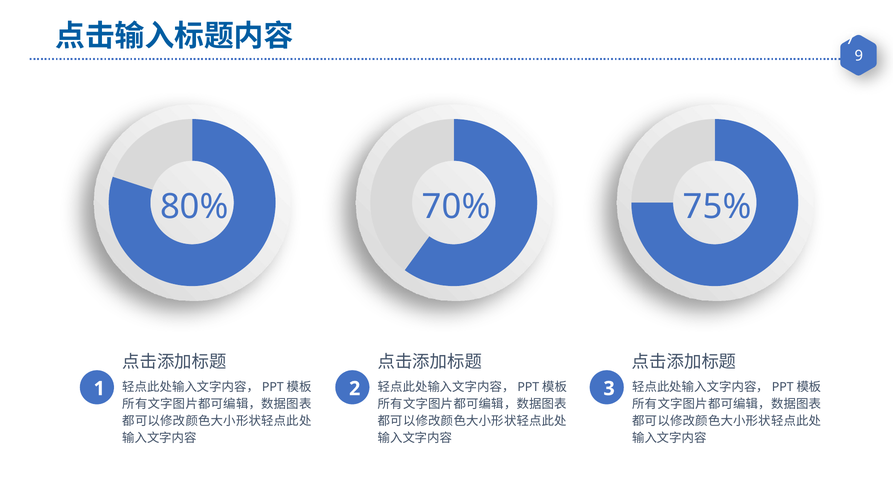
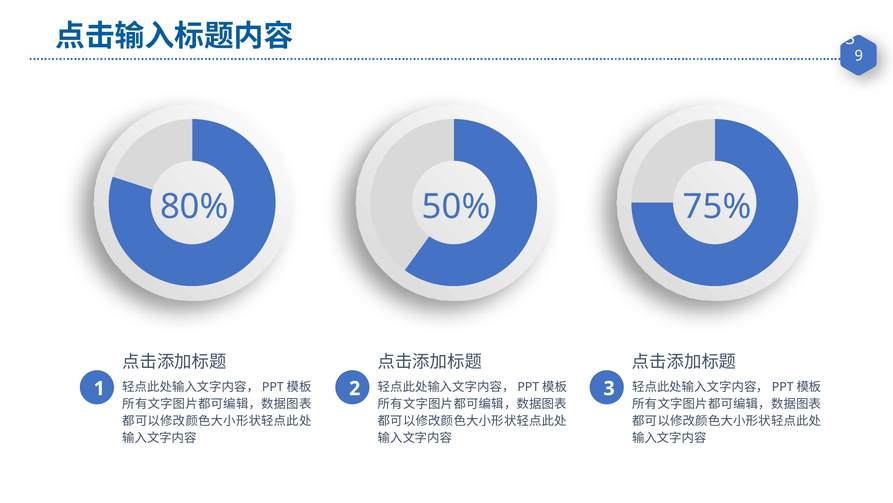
7: 7 -> 3 (850, 39)
70%: 70% -> 50% (456, 206)
